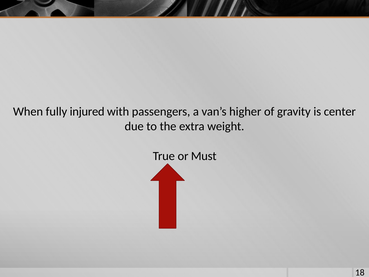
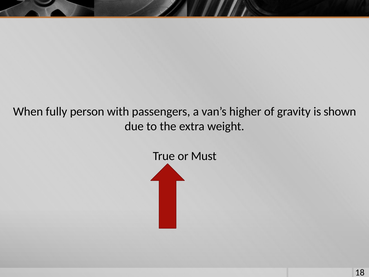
injured: injured -> person (87, 112)
center: center -> shown (340, 112)
